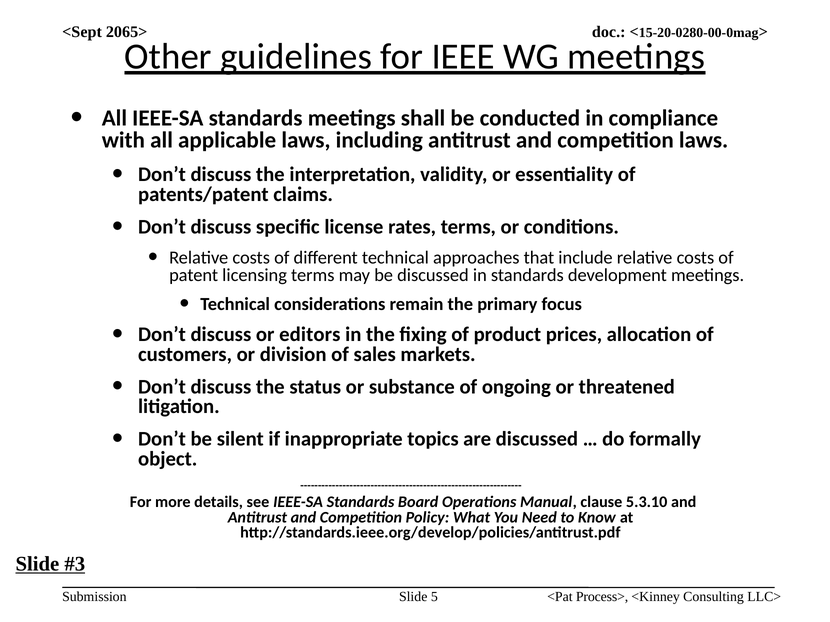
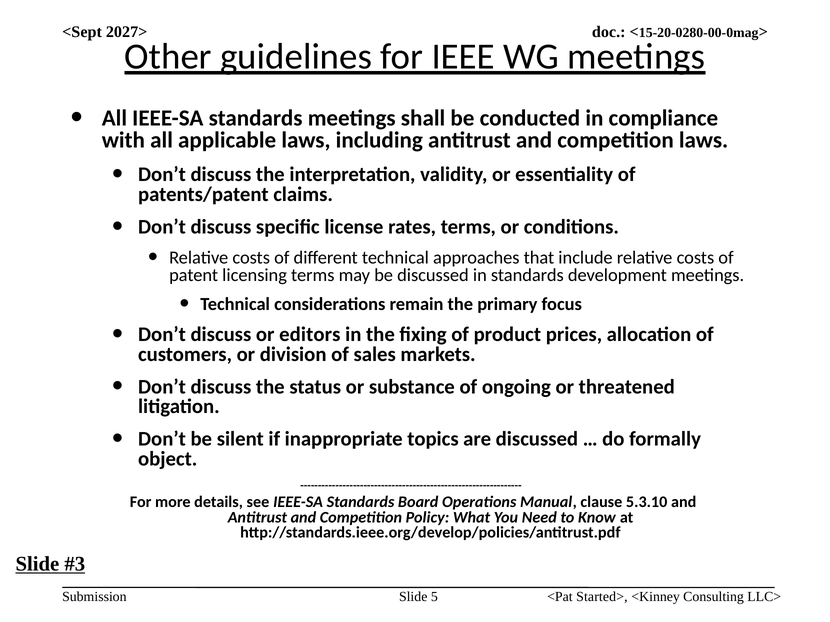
2065>: 2065> -> 2027> (127, 32)
Process>: Process> -> Started> (602, 597)
